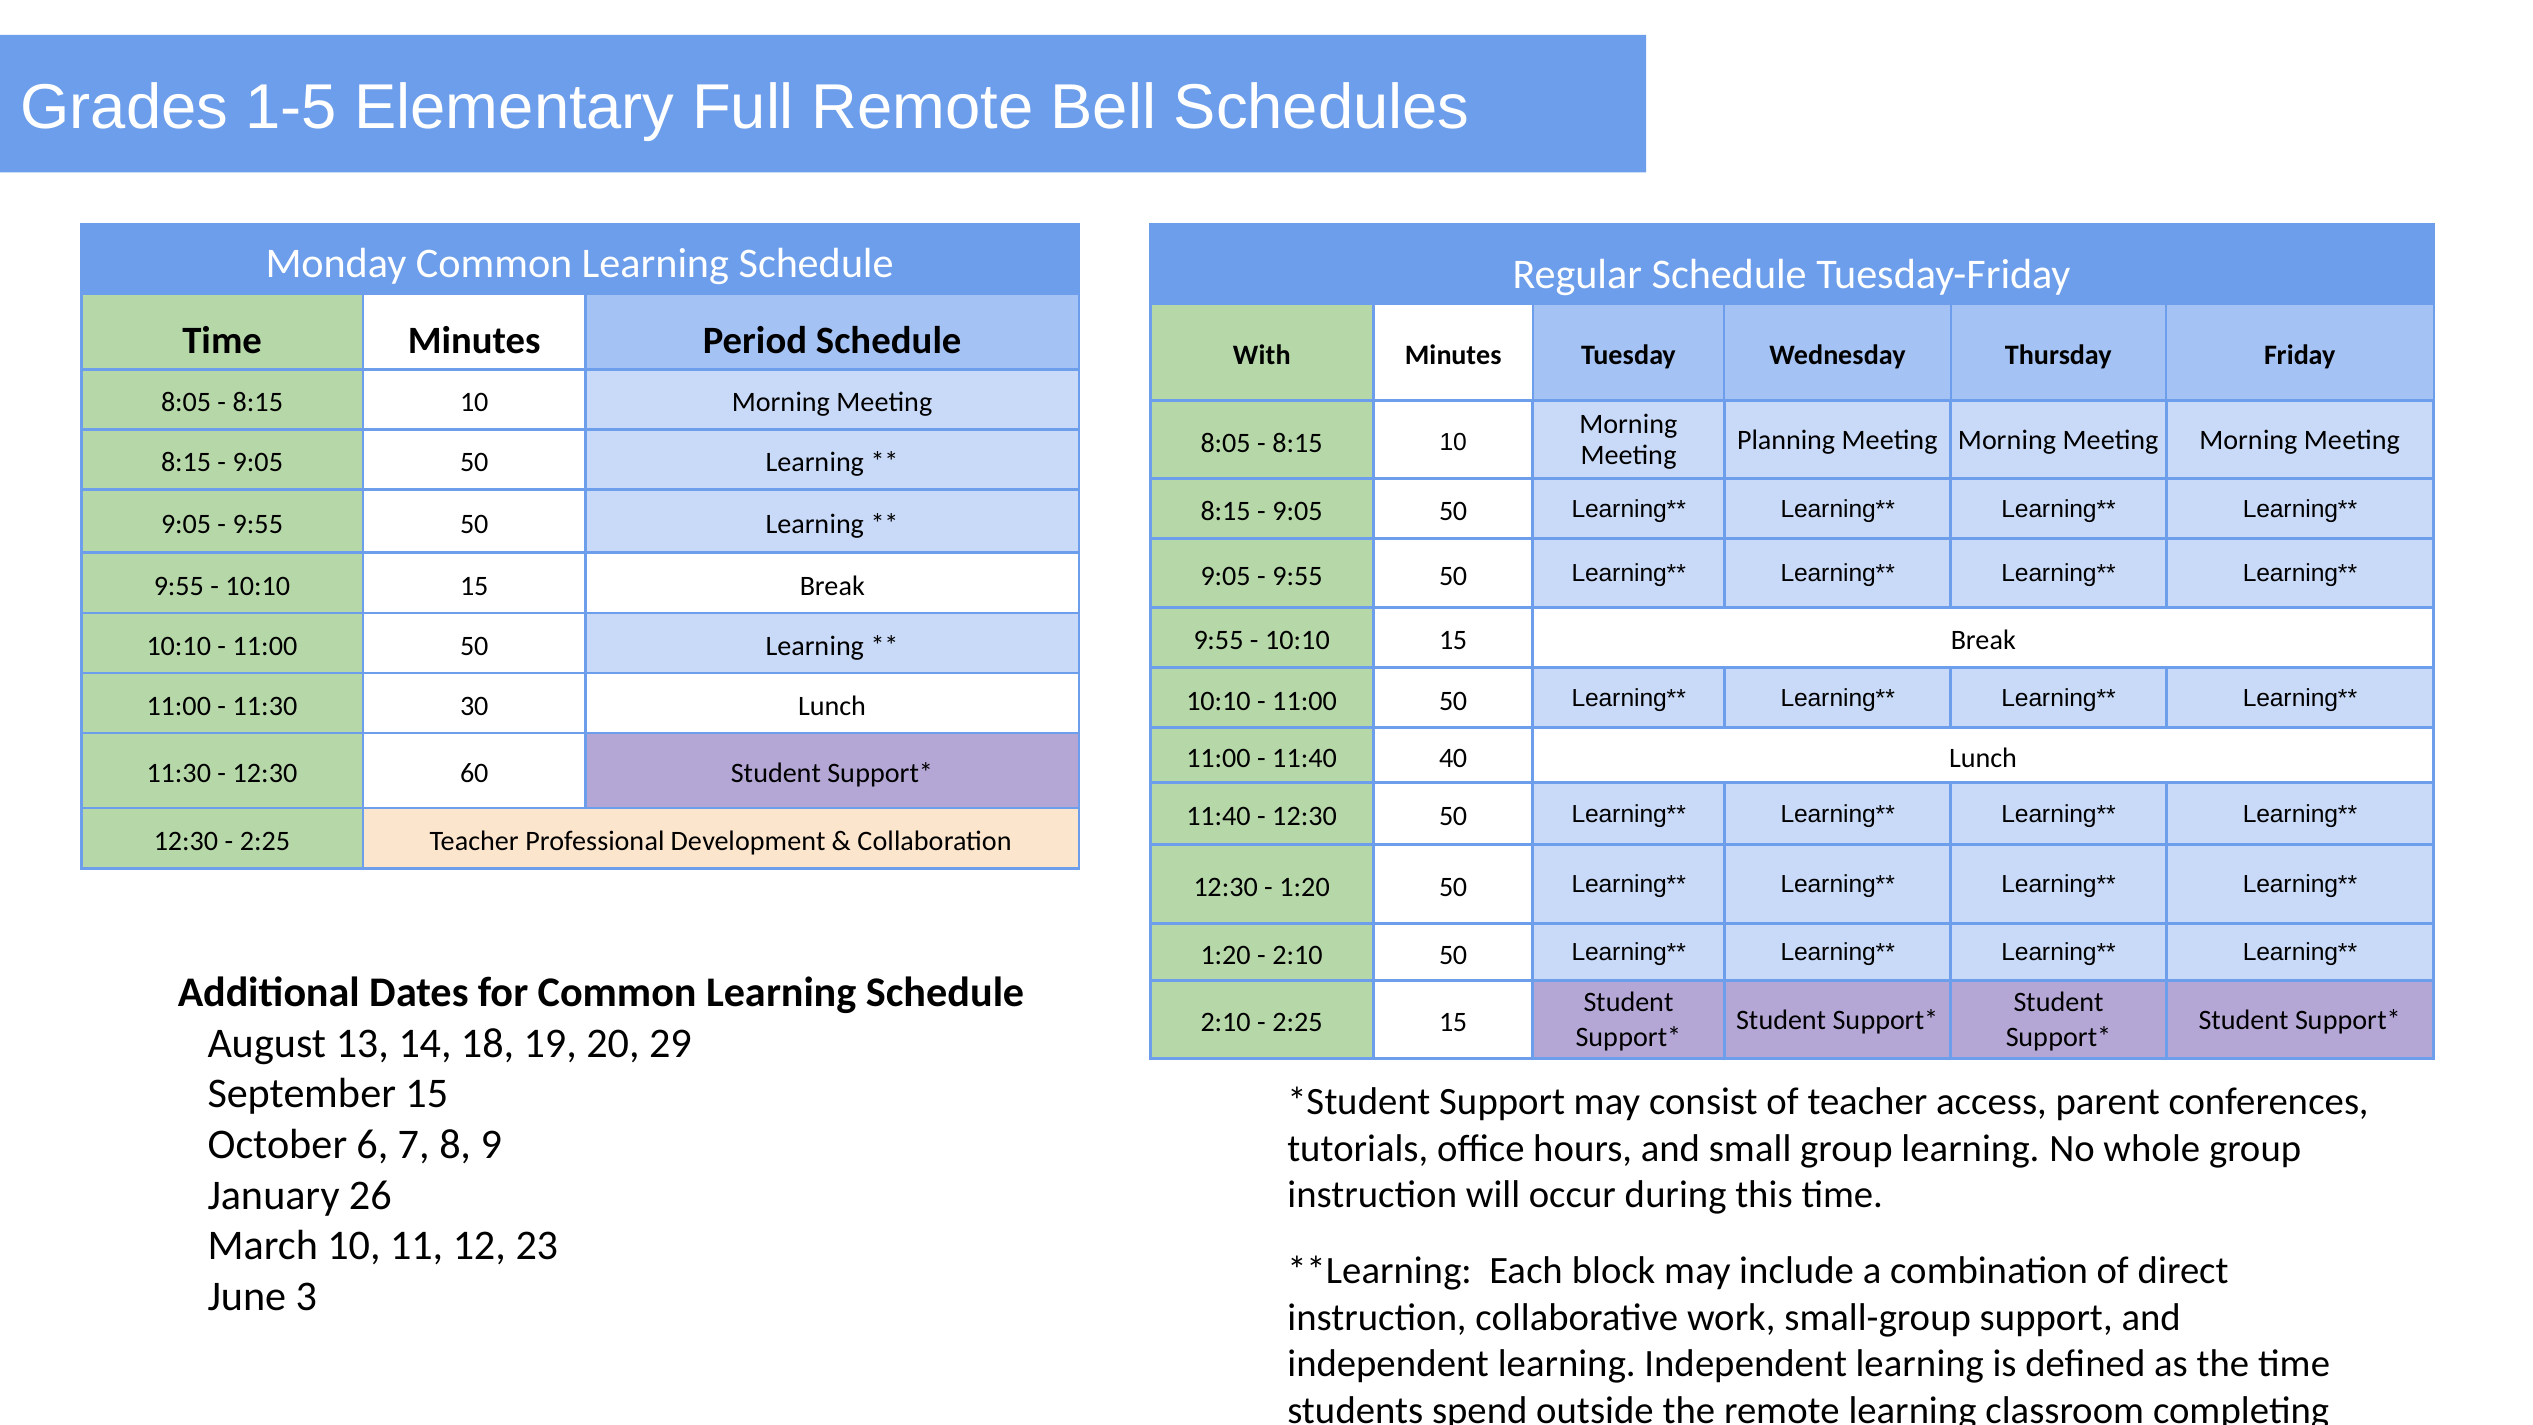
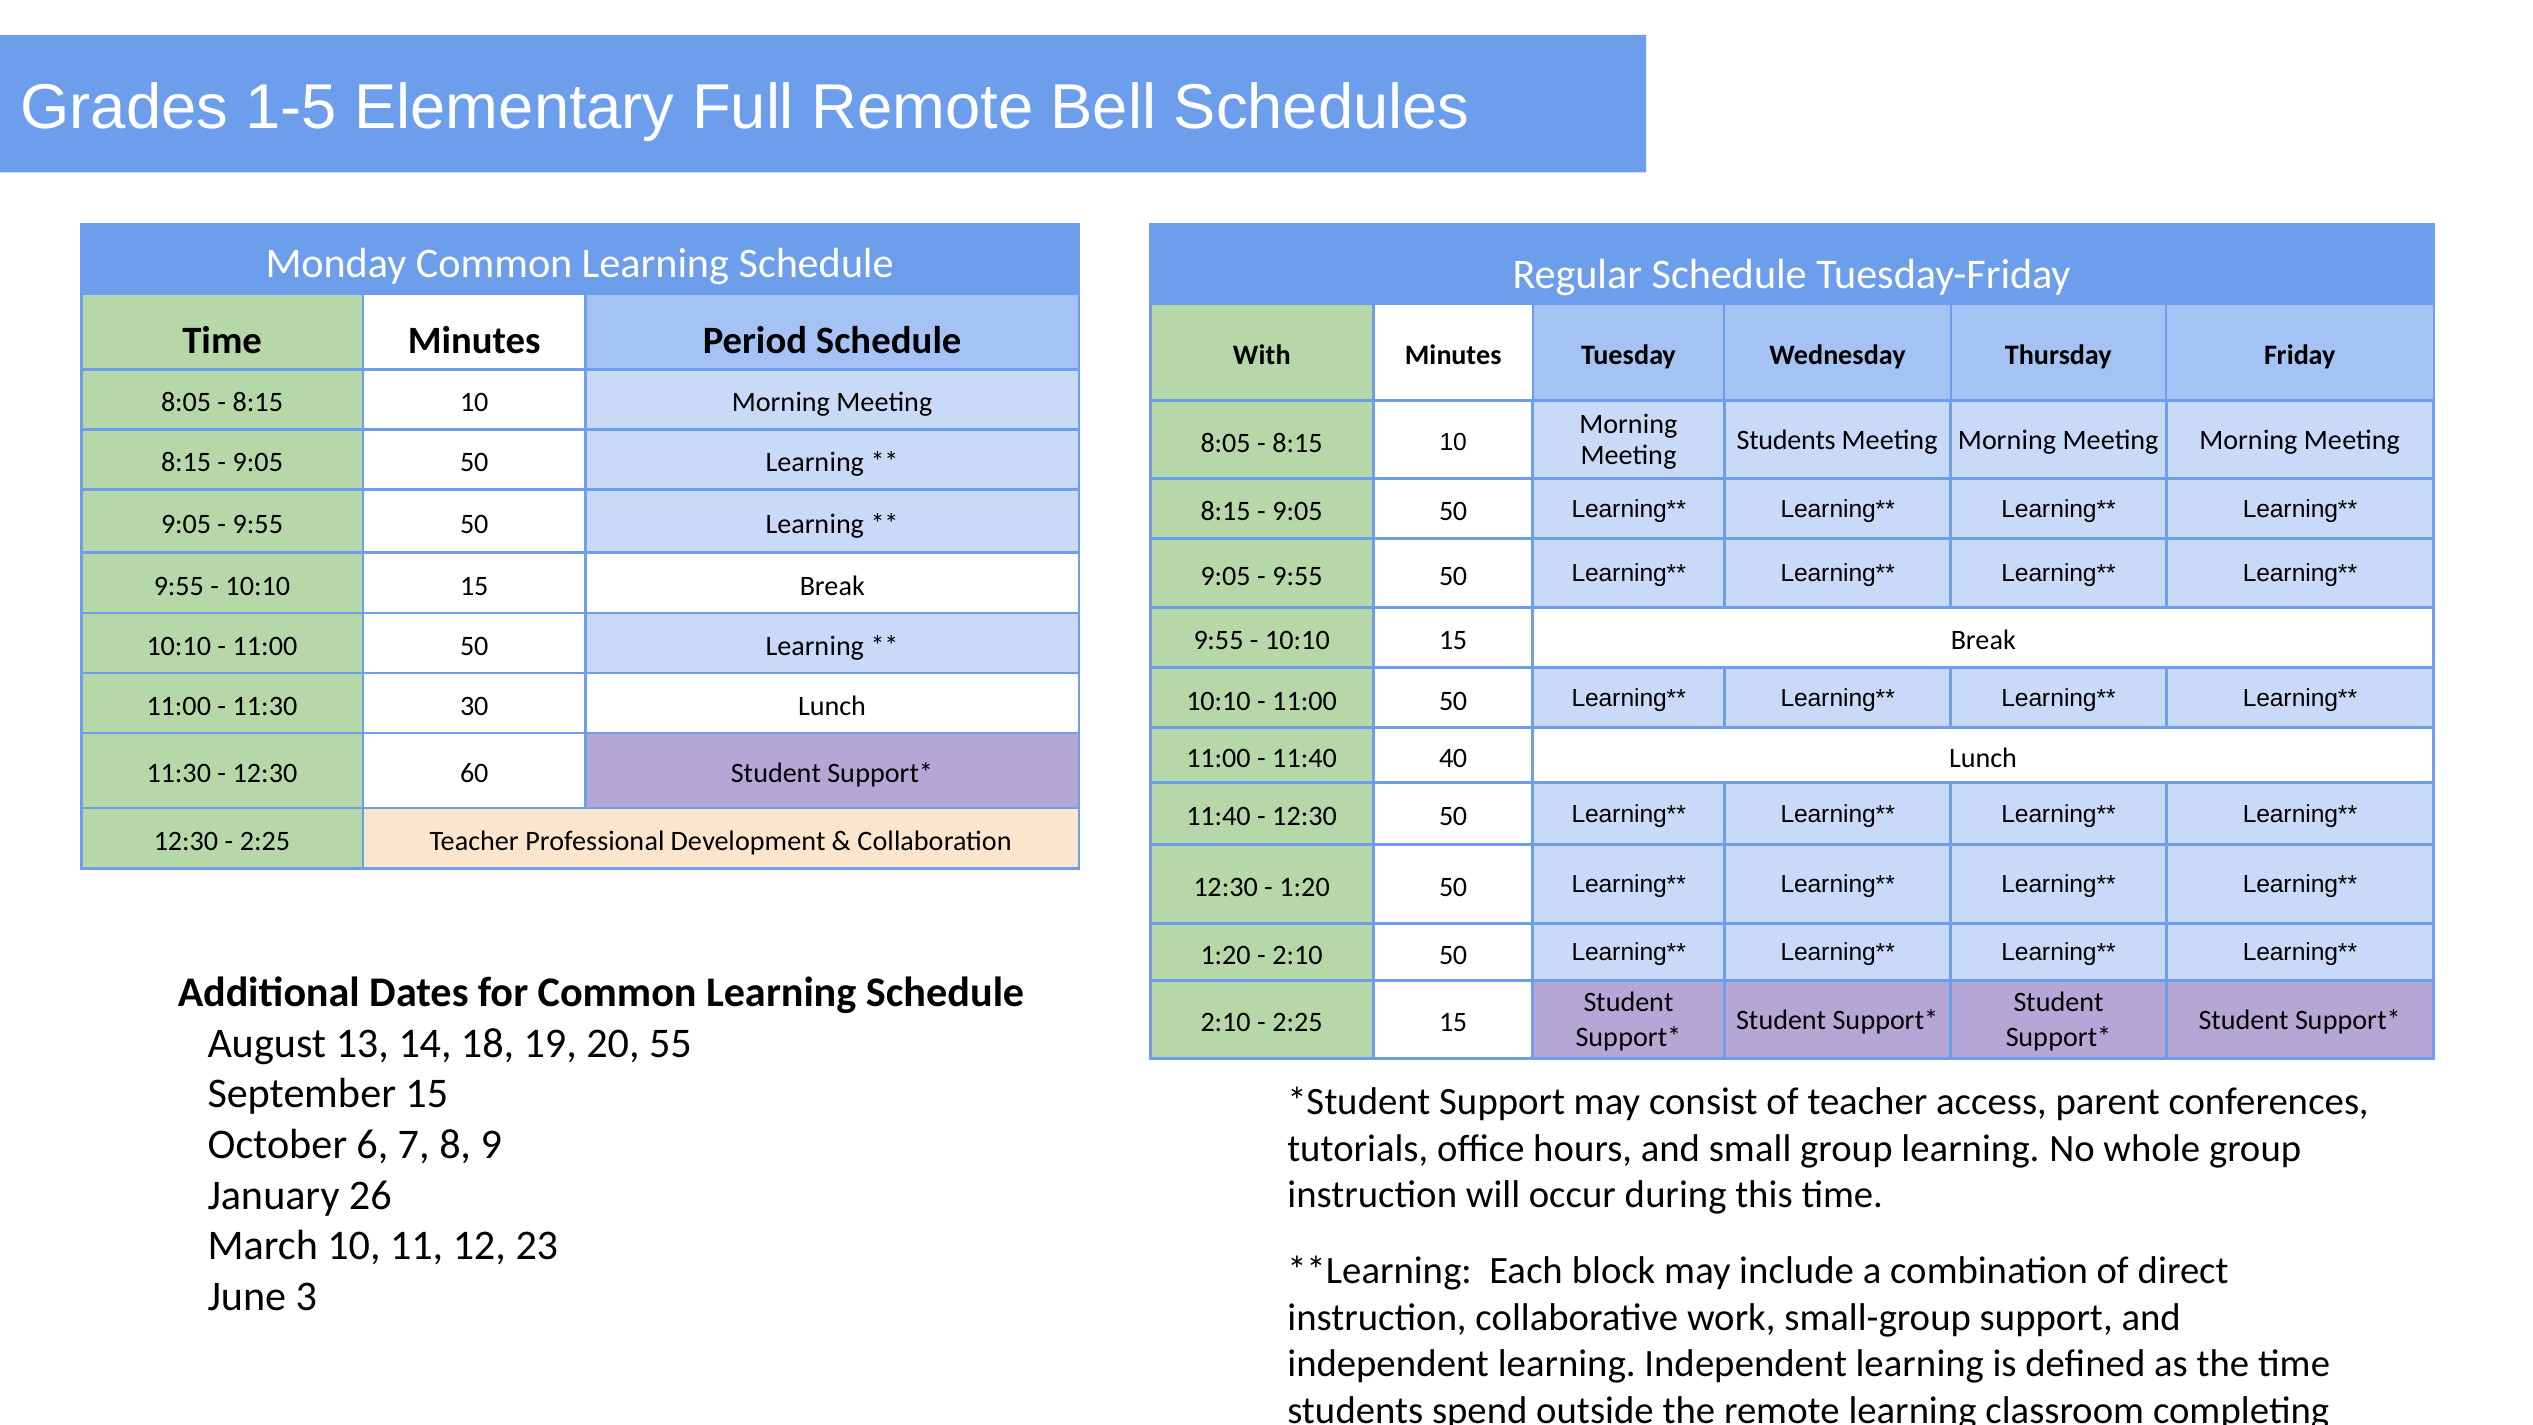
Planning: Planning -> Students (1786, 440)
29: 29 -> 55 (670, 1043)
